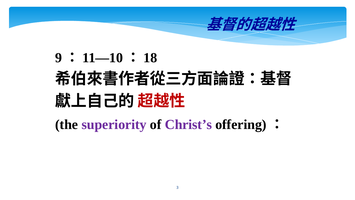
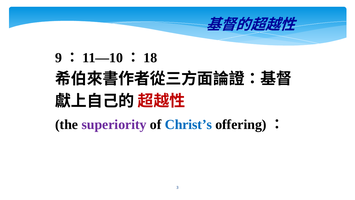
Christ’s colour: purple -> blue (188, 124)
